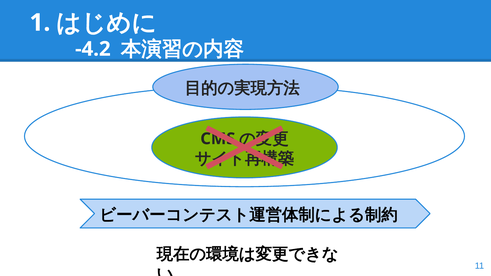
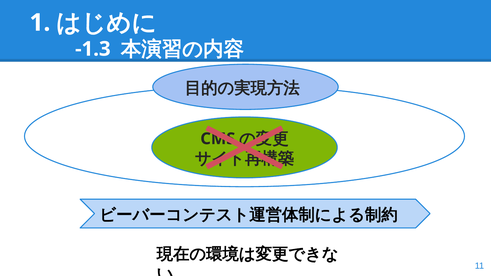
-4.2: -4.2 -> -1.3 (93, 49)
